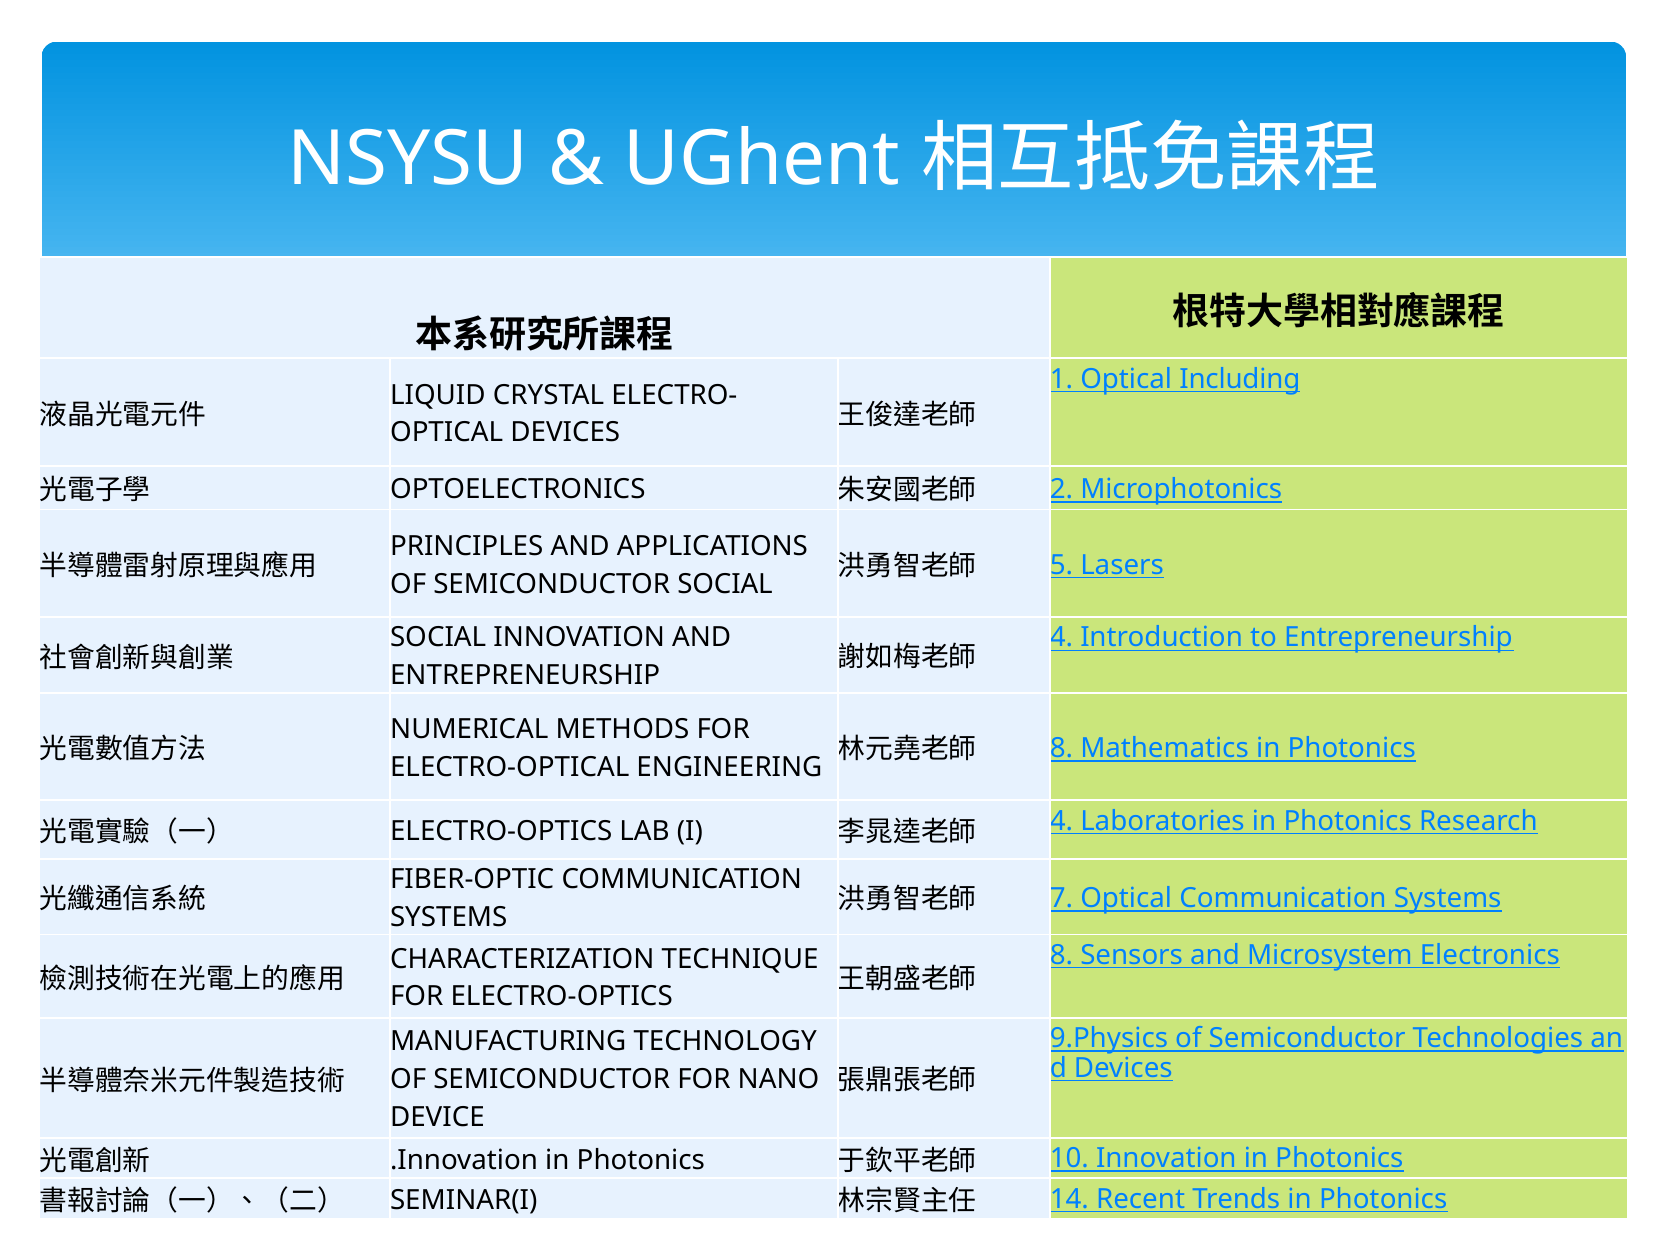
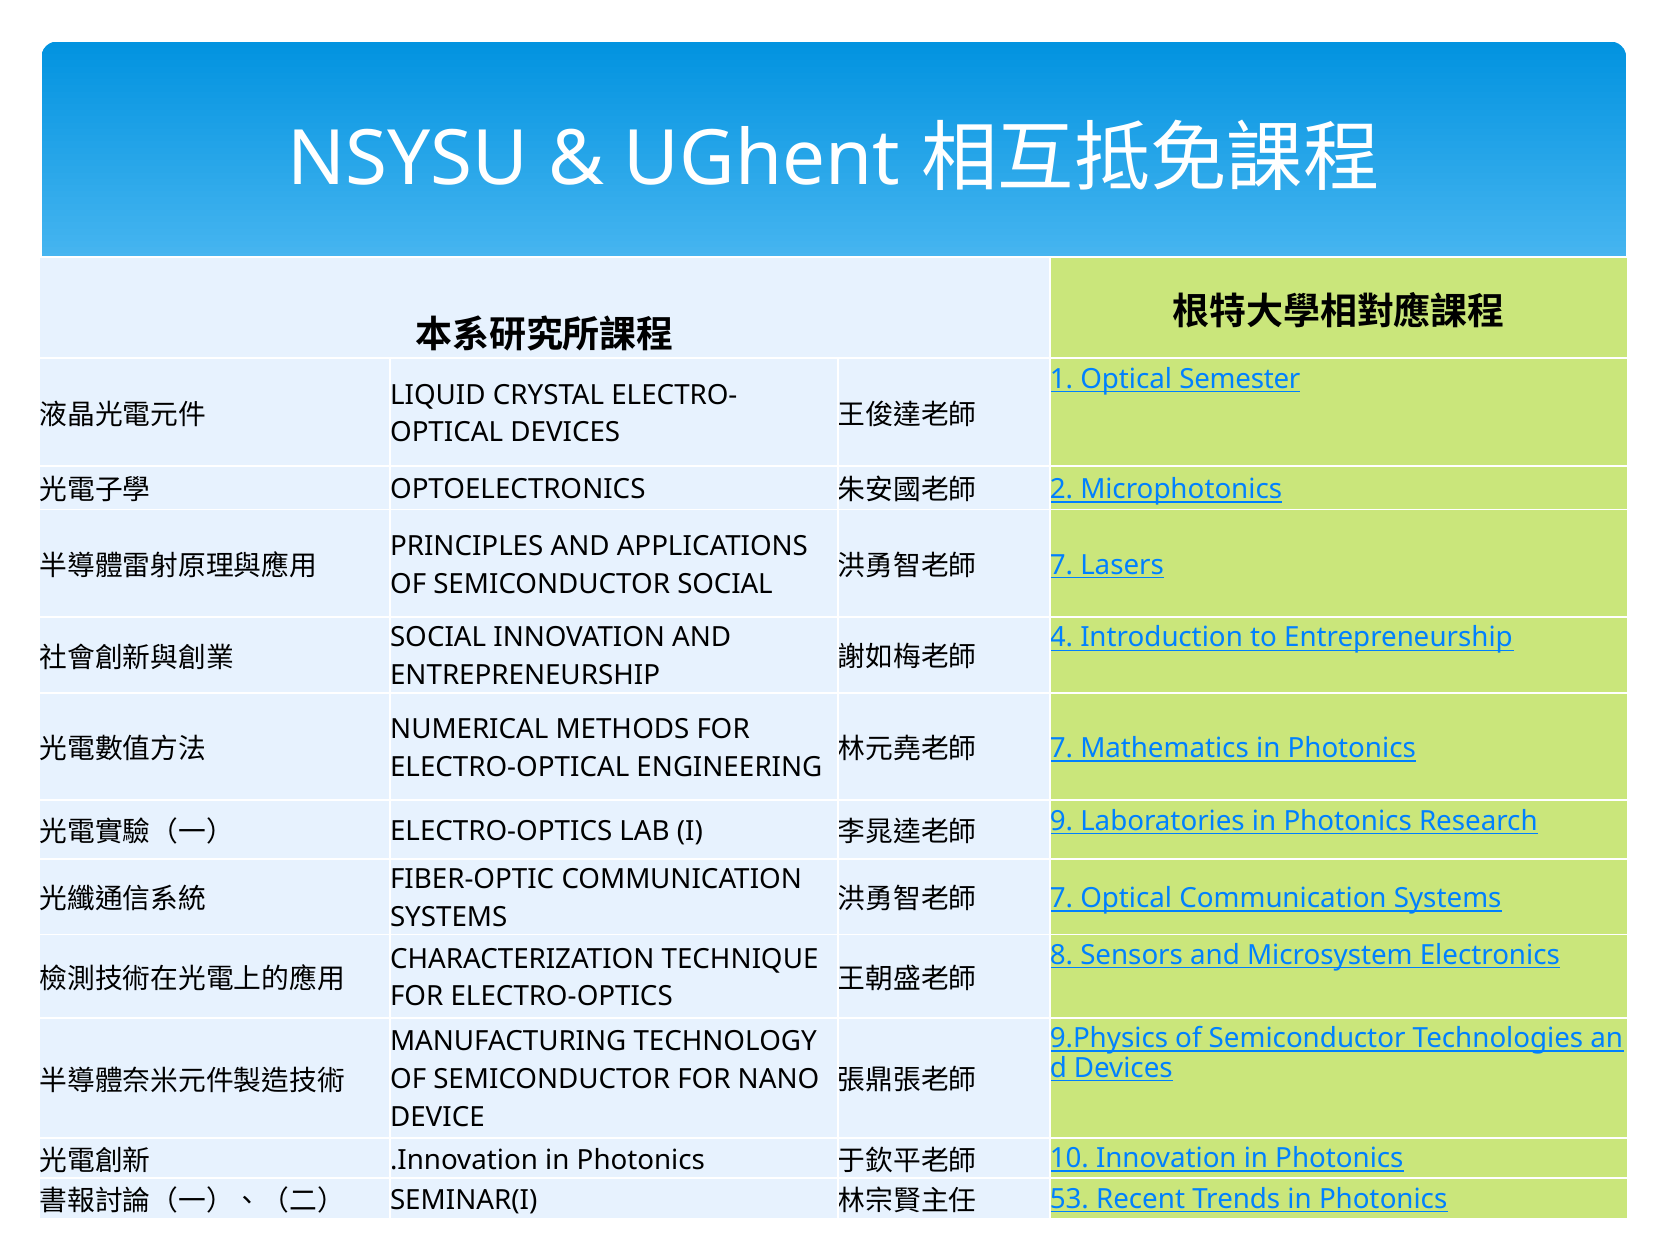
Including: Including -> Semester (1240, 379)
5: 5 -> 7 (1061, 565)
8: 8 -> 7 (1061, 748)
4: 4 -> 9 (1061, 821)
14: 14 -> 53 (1069, 1199)
